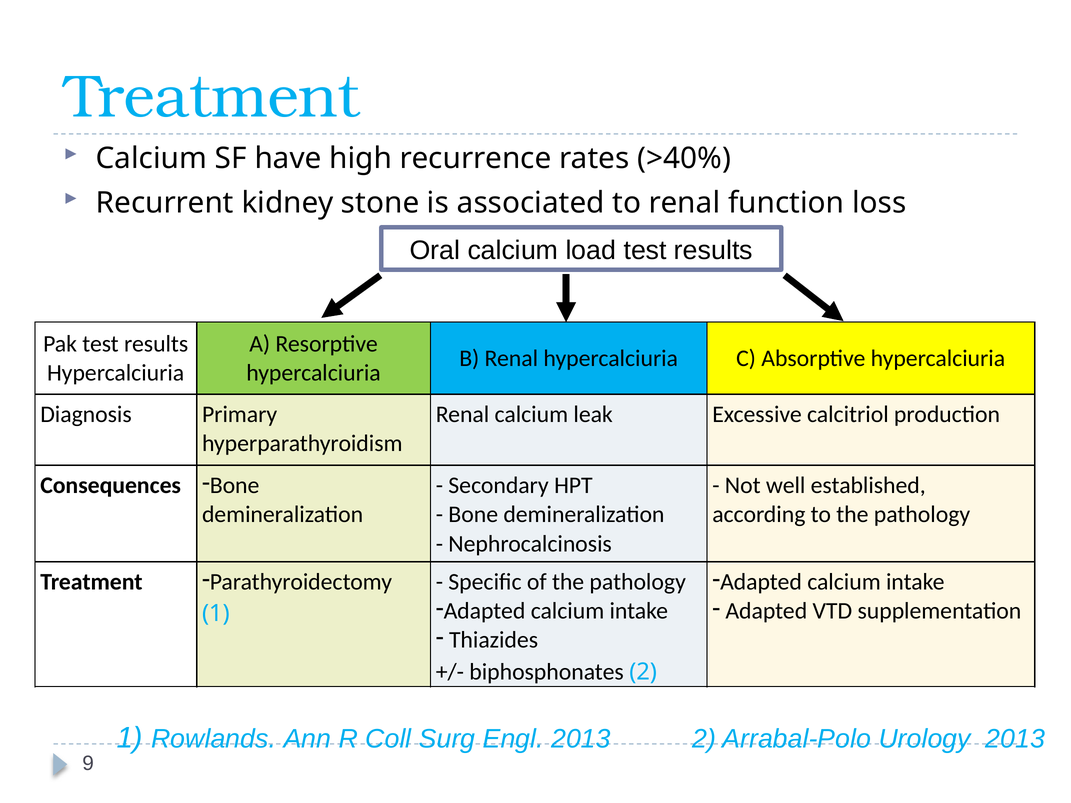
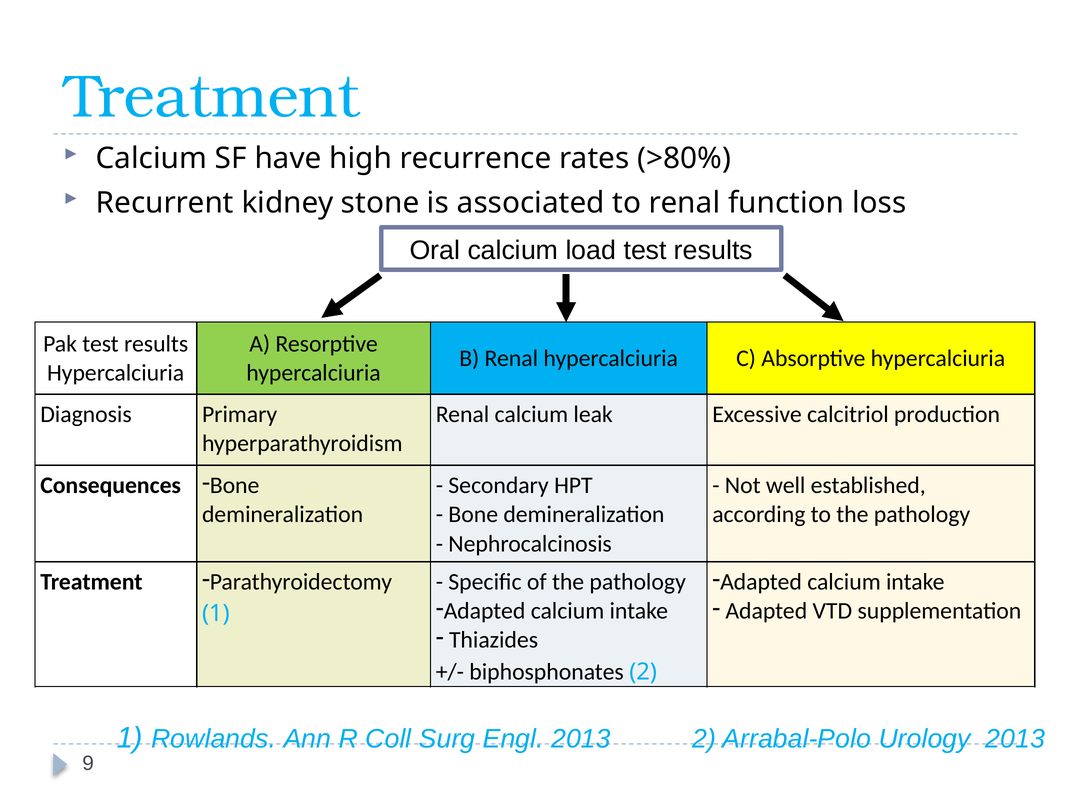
>40%: >40% -> >80% (684, 159)
